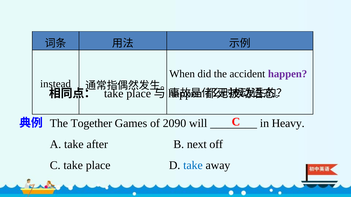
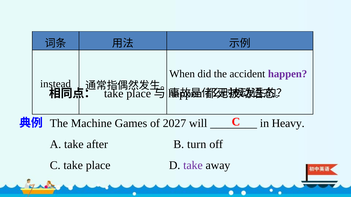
Together: Together -> Machine (91, 124)
2090: 2090 -> 2027 (174, 124)
next: next -> turn (197, 145)
take colour: blue -> purple (193, 166)
